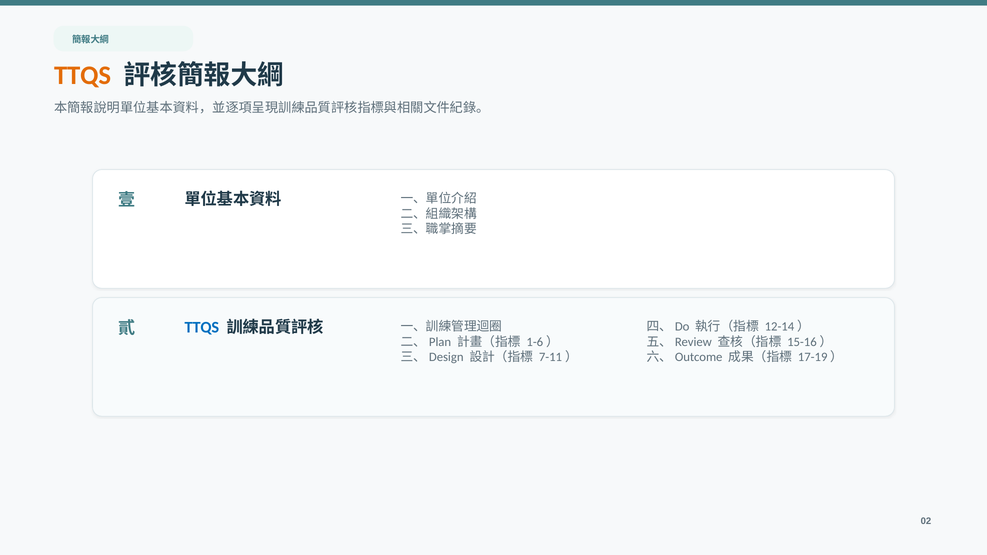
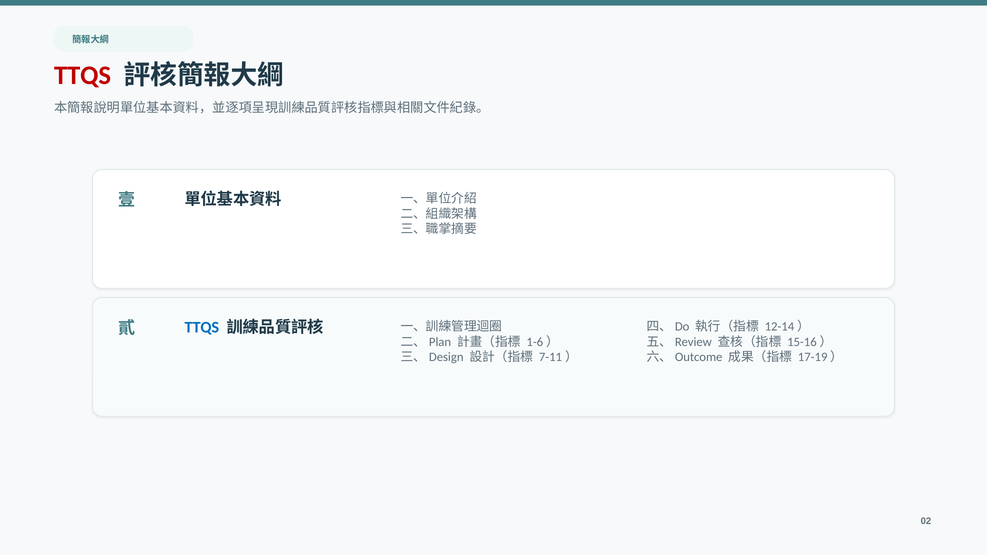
TTQS colour: orange -> red (83, 76)
